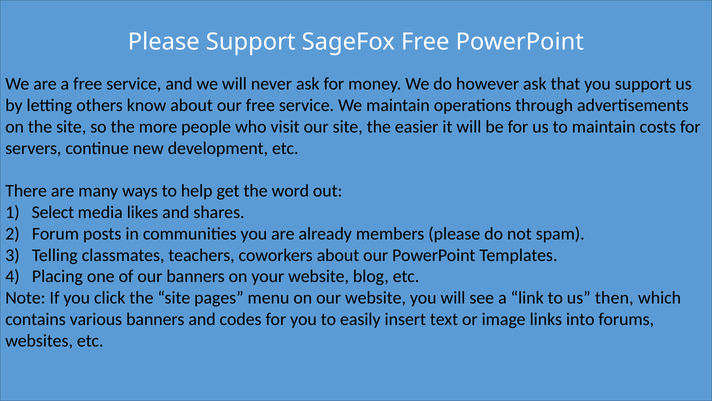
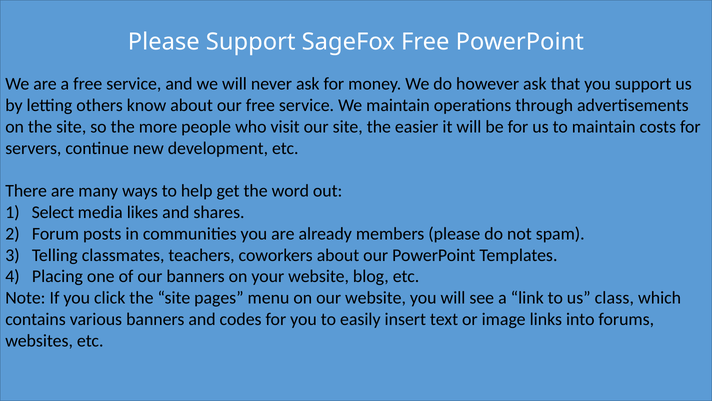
then: then -> class (614, 298)
